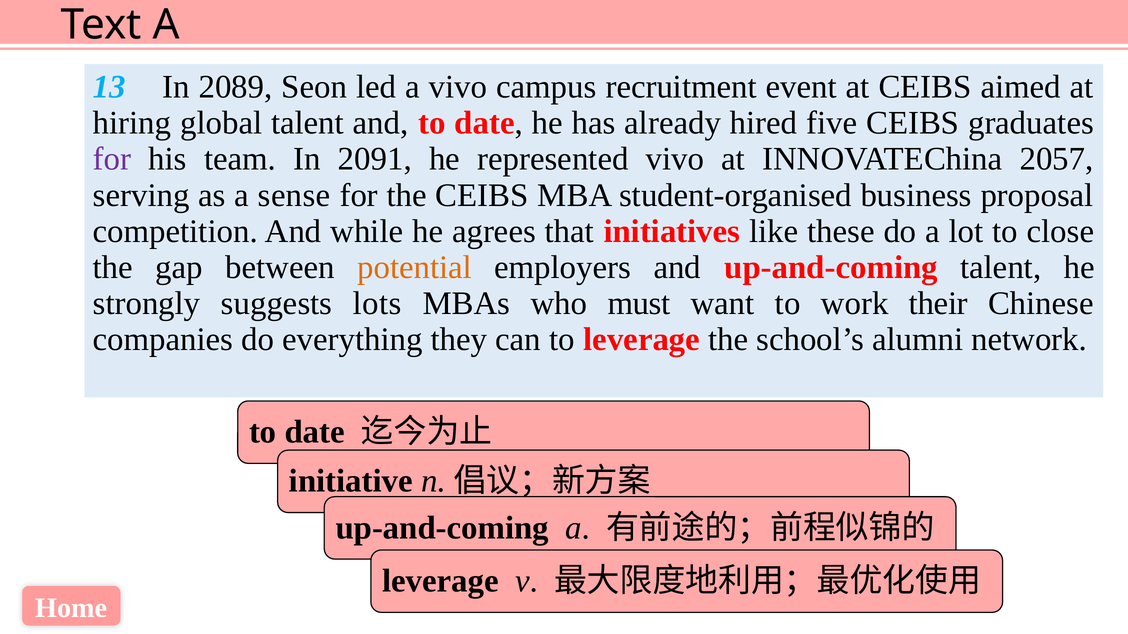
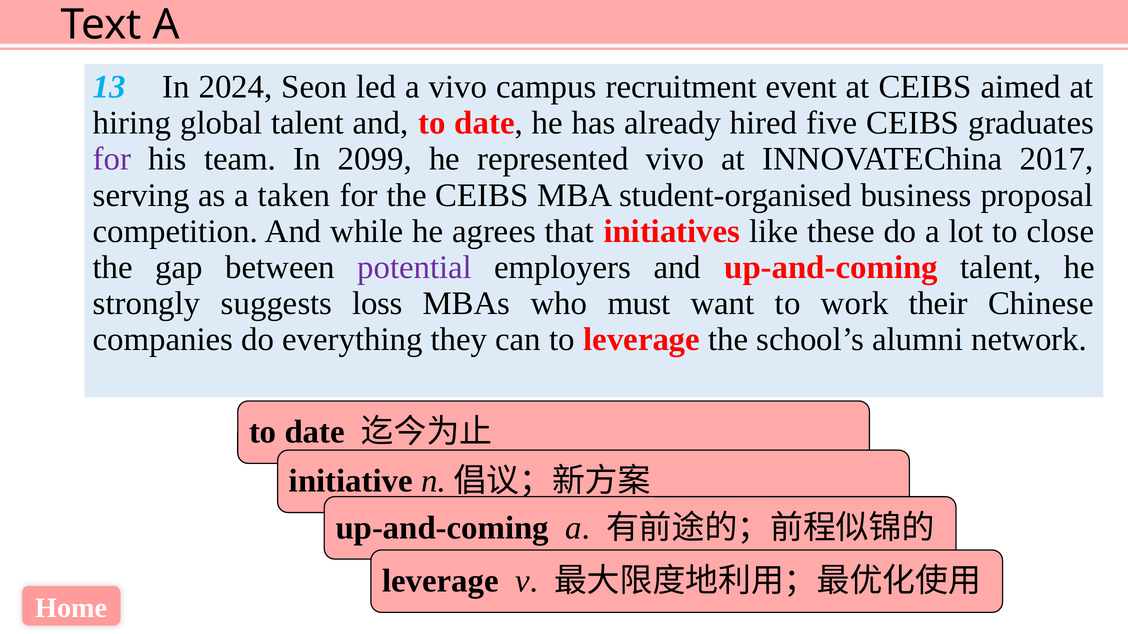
2089: 2089 -> 2024 (236, 87)
2091: 2091 -> 2099 (375, 159)
2057: 2057 -> 2017 (1057, 159)
sense: sense -> taken (294, 195)
potential colour: orange -> purple (415, 267)
lots: lots -> loss (378, 304)
